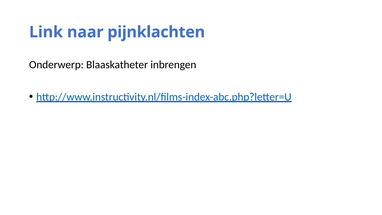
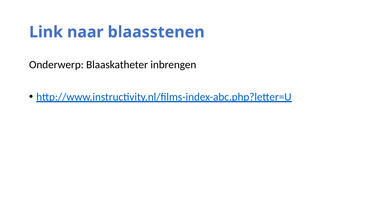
pijnklachten: pijnklachten -> blaasstenen (156, 32)
